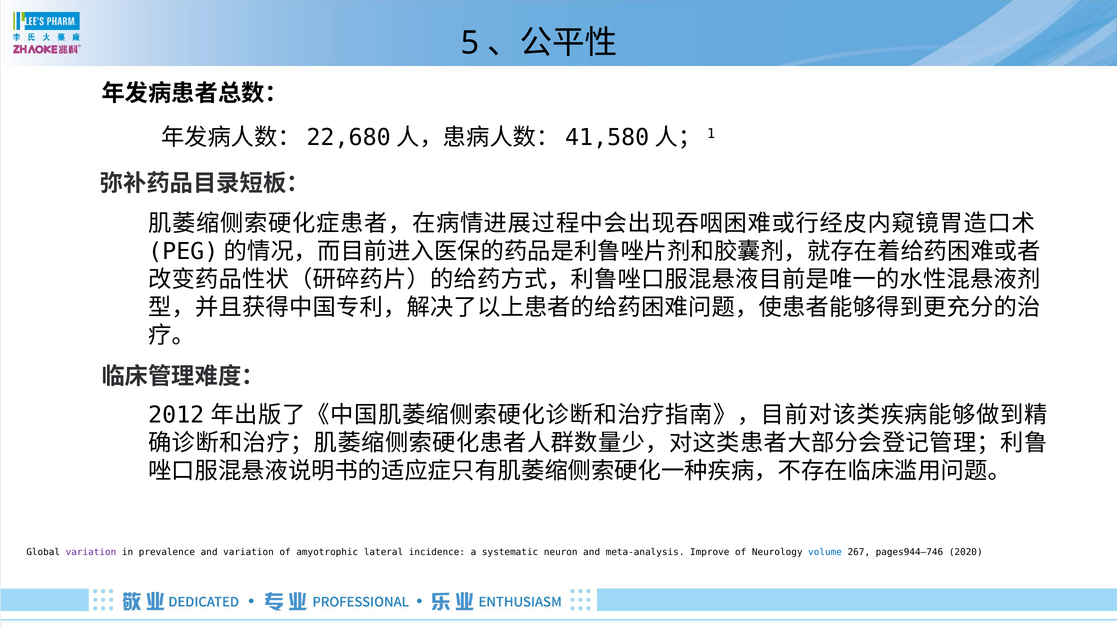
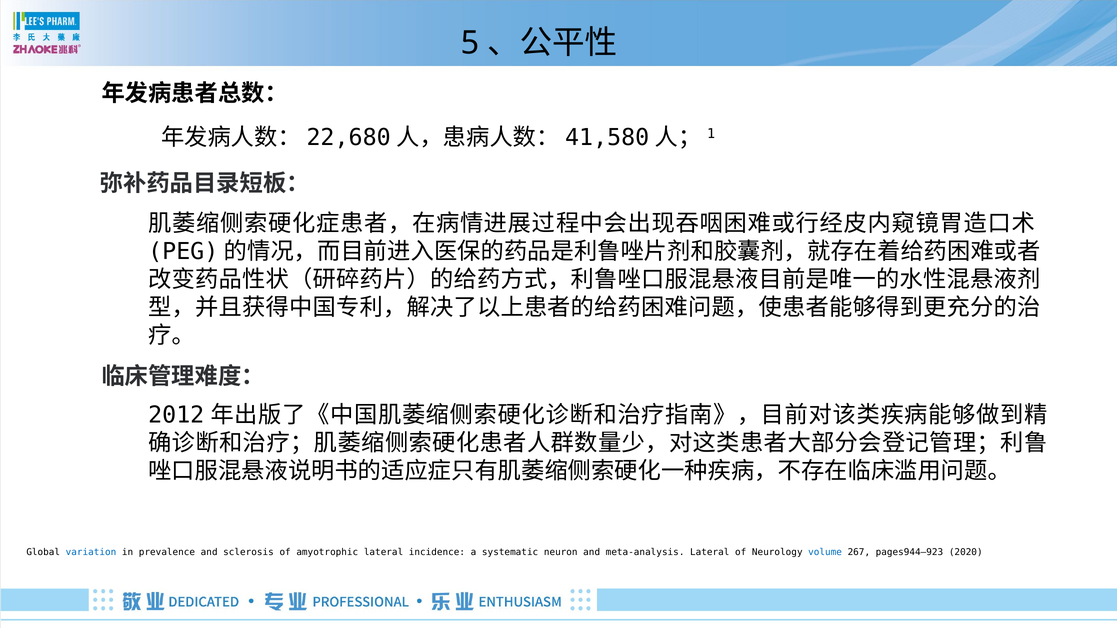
variation colour: purple -> blue (91, 553)
and variation: variation -> sclerosis (248, 553)
meta-analysis Improve: Improve -> Lateral (710, 553)
pages944–746: pages944–746 -> pages944–923 (909, 553)
